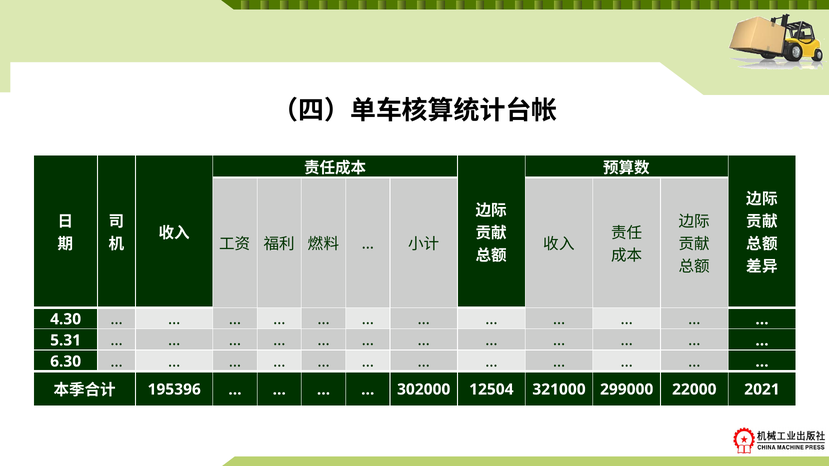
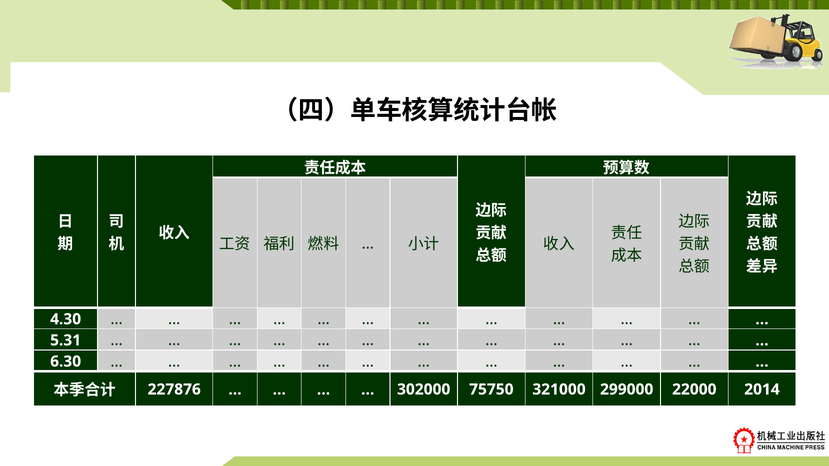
195396: 195396 -> 227876 (174, 390)
12504: 12504 -> 75750 (491, 390)
2021: 2021 -> 2014 (762, 390)
